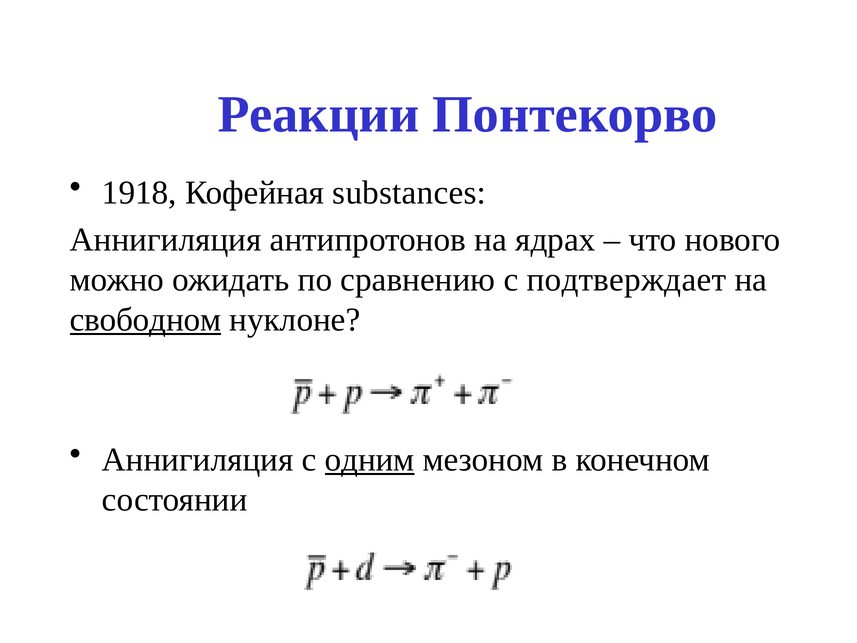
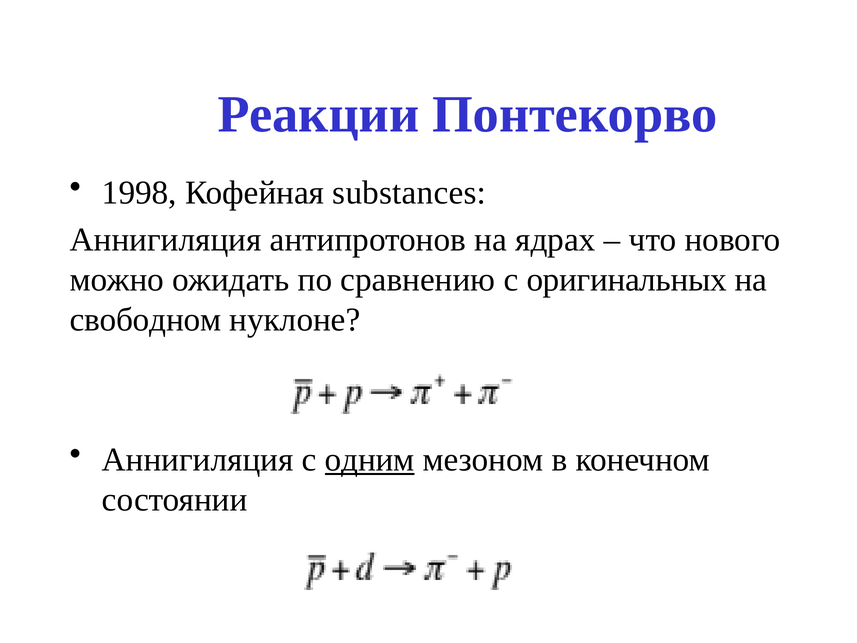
1918: 1918 -> 1998 (139, 193)
подтверждает: подтверждает -> оригинальных (627, 279)
свободном underline: present -> none (145, 319)
